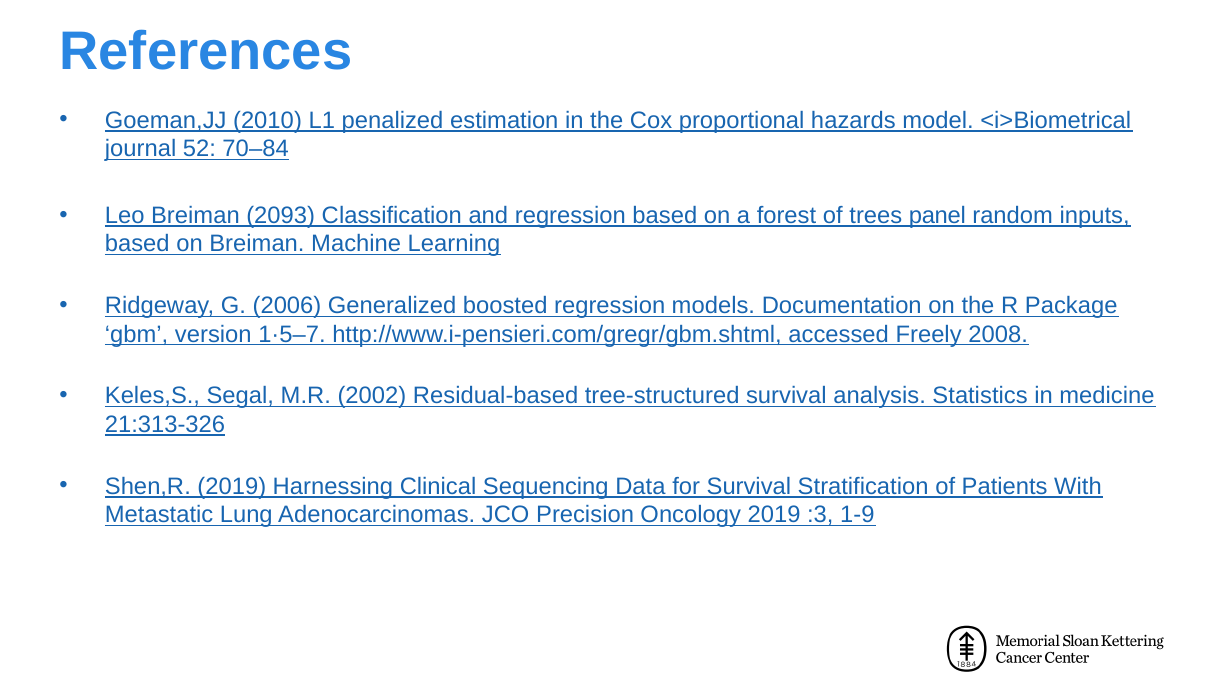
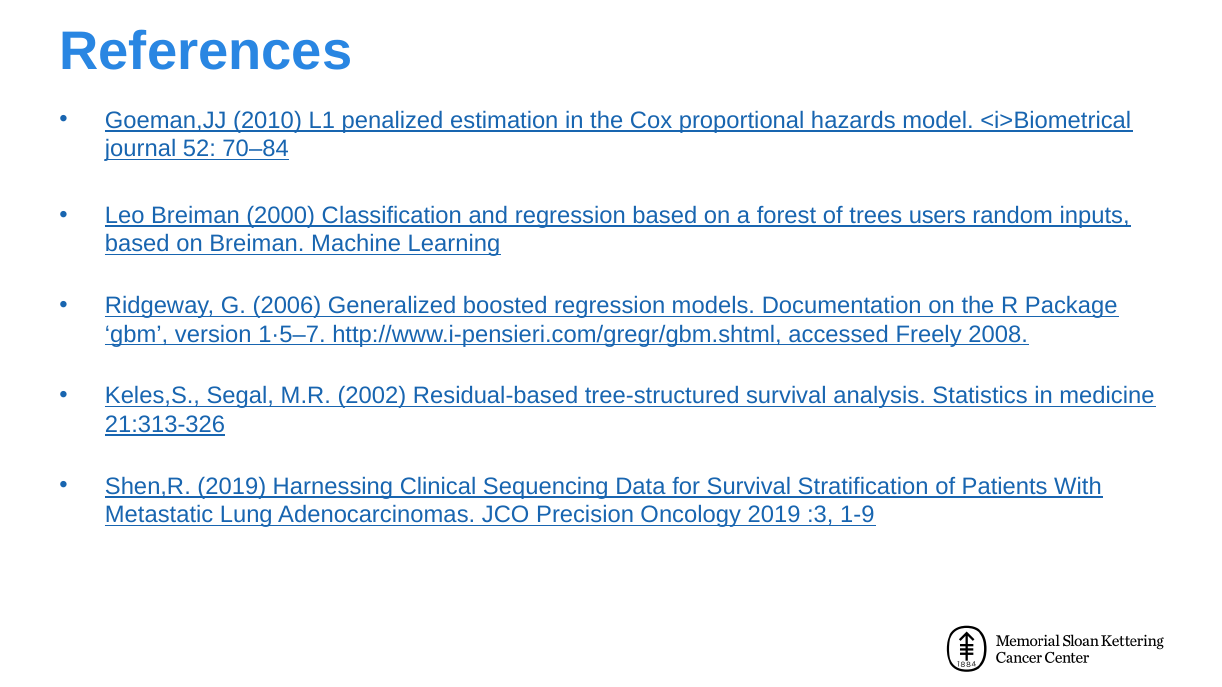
2093: 2093 -> 2000 (281, 216)
panel: panel -> users (937, 216)
